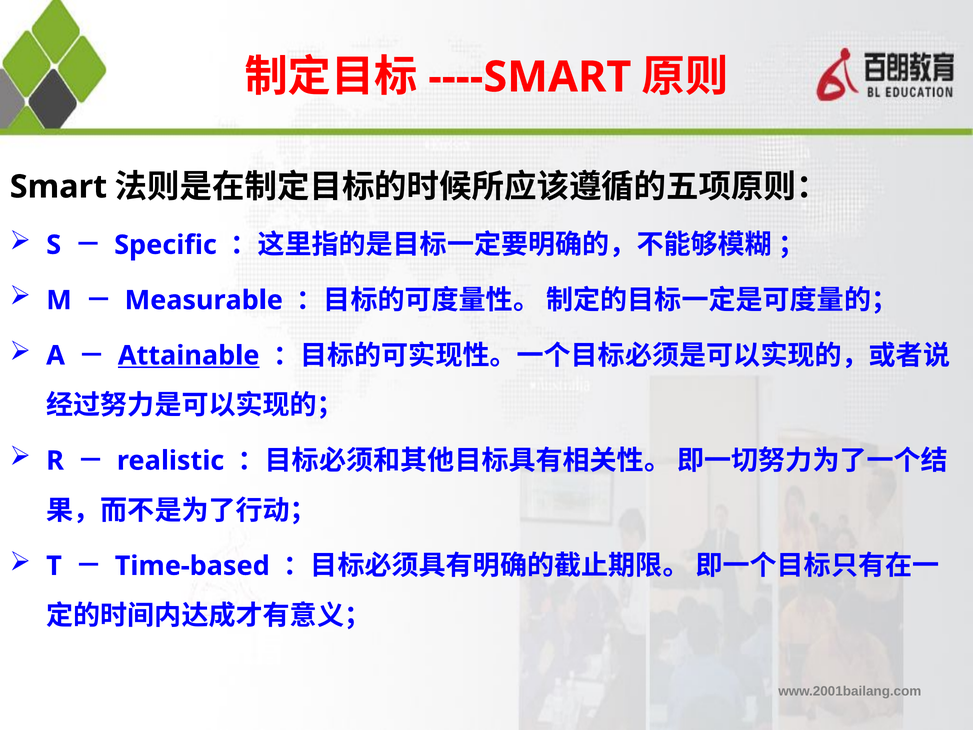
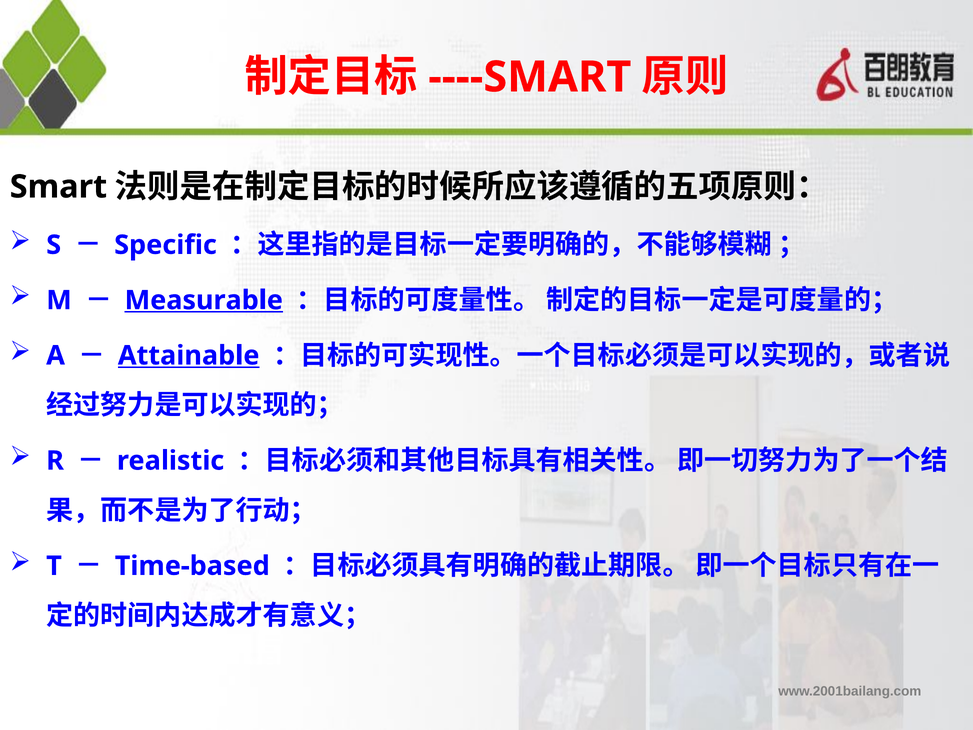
Measurable underline: none -> present (204, 300)
